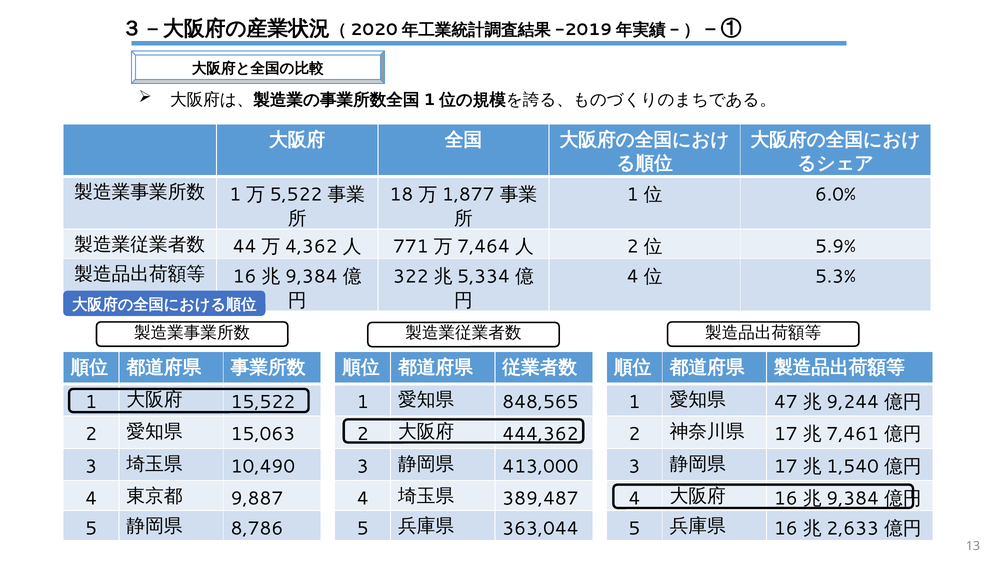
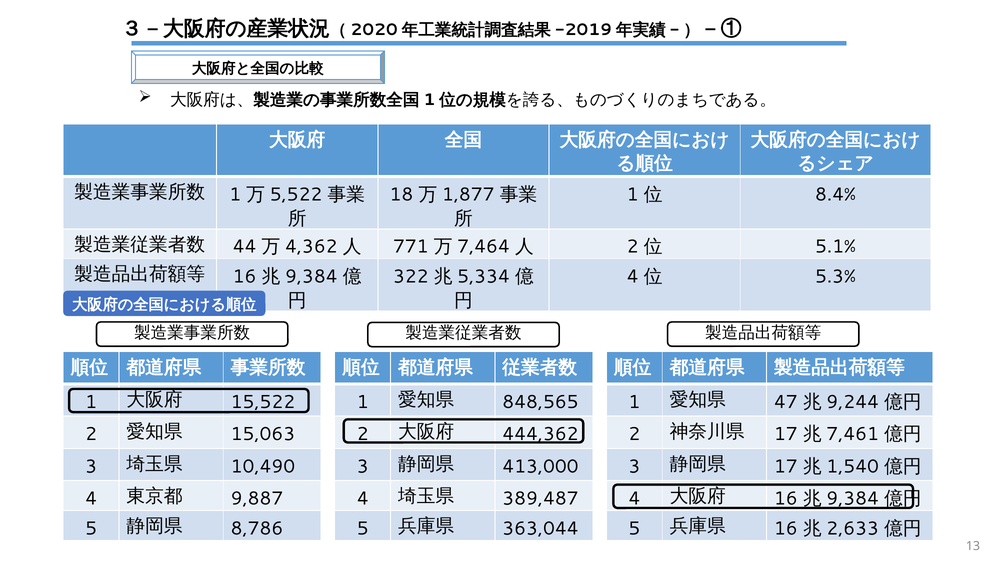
6.0%: 6.0% -> 8.4% (836, 194)
5.9%: 5.9% -> 5.1% (836, 247)
